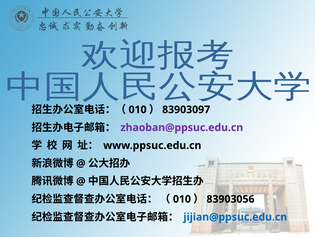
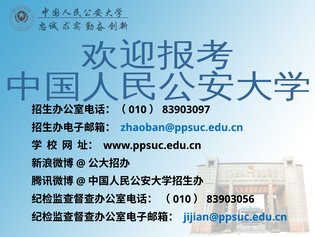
zhaoban@ppsuc.edu.cn colour: purple -> blue (182, 127)
